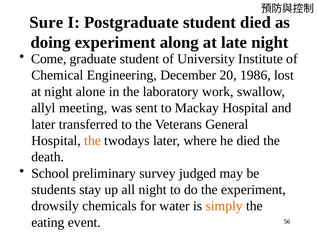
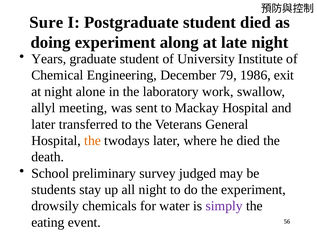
Come: Come -> Years (49, 59)
20: 20 -> 79 (228, 75)
lost: lost -> exit (284, 75)
simply colour: orange -> purple (224, 207)
